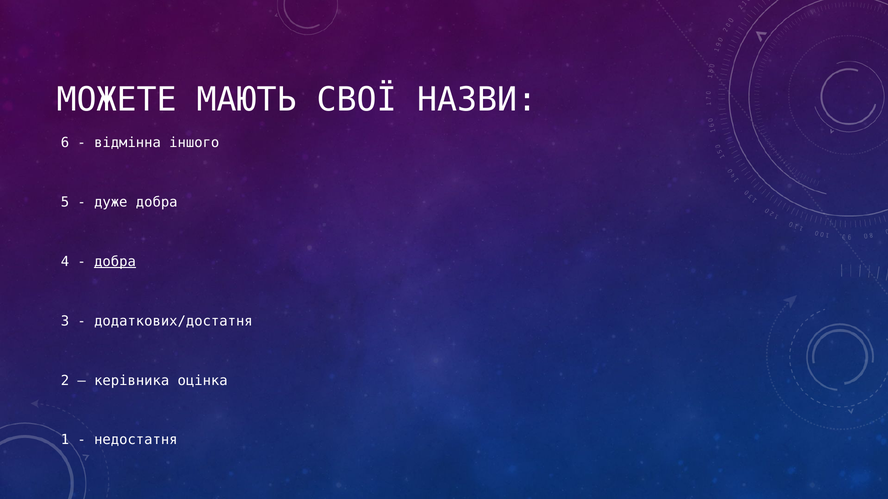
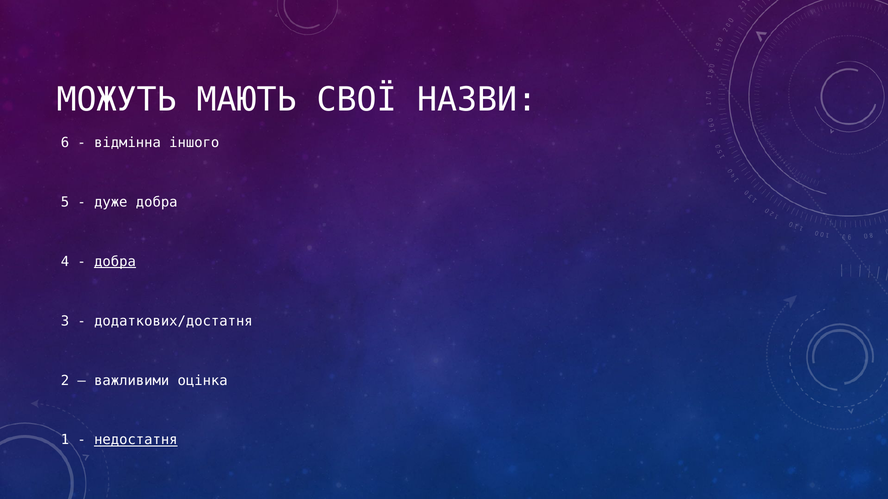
МОЖЕТЕ: МОЖЕТЕ -> МОЖУТЬ (117, 100)
керівника: керівника -> важливими (132, 381)
недостатня underline: none -> present (136, 440)
